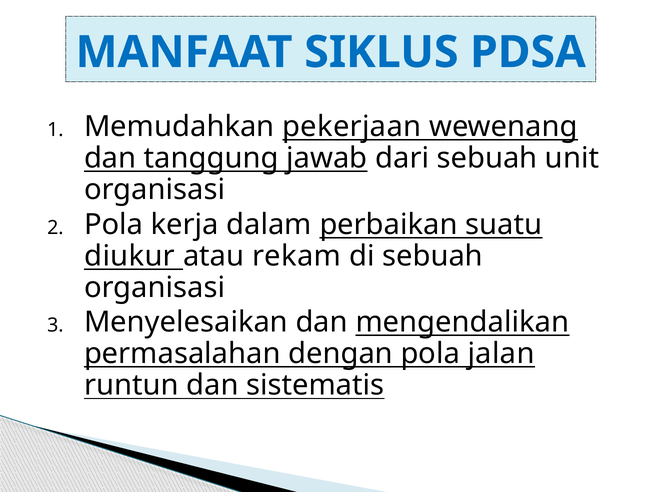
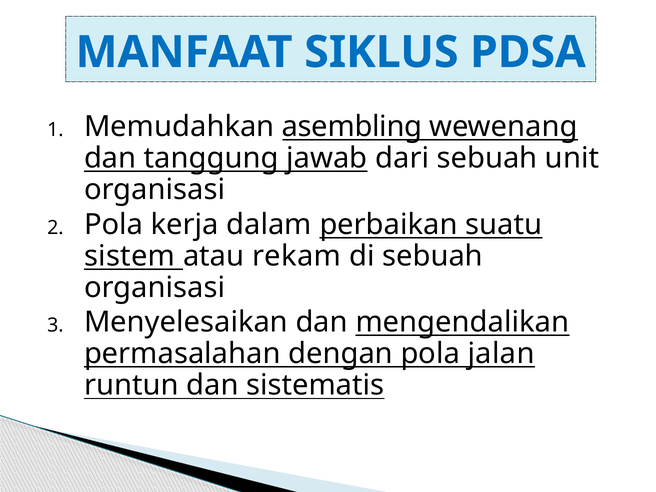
pekerjaan: pekerjaan -> asembling (352, 127)
diukur: diukur -> sistem (130, 256)
